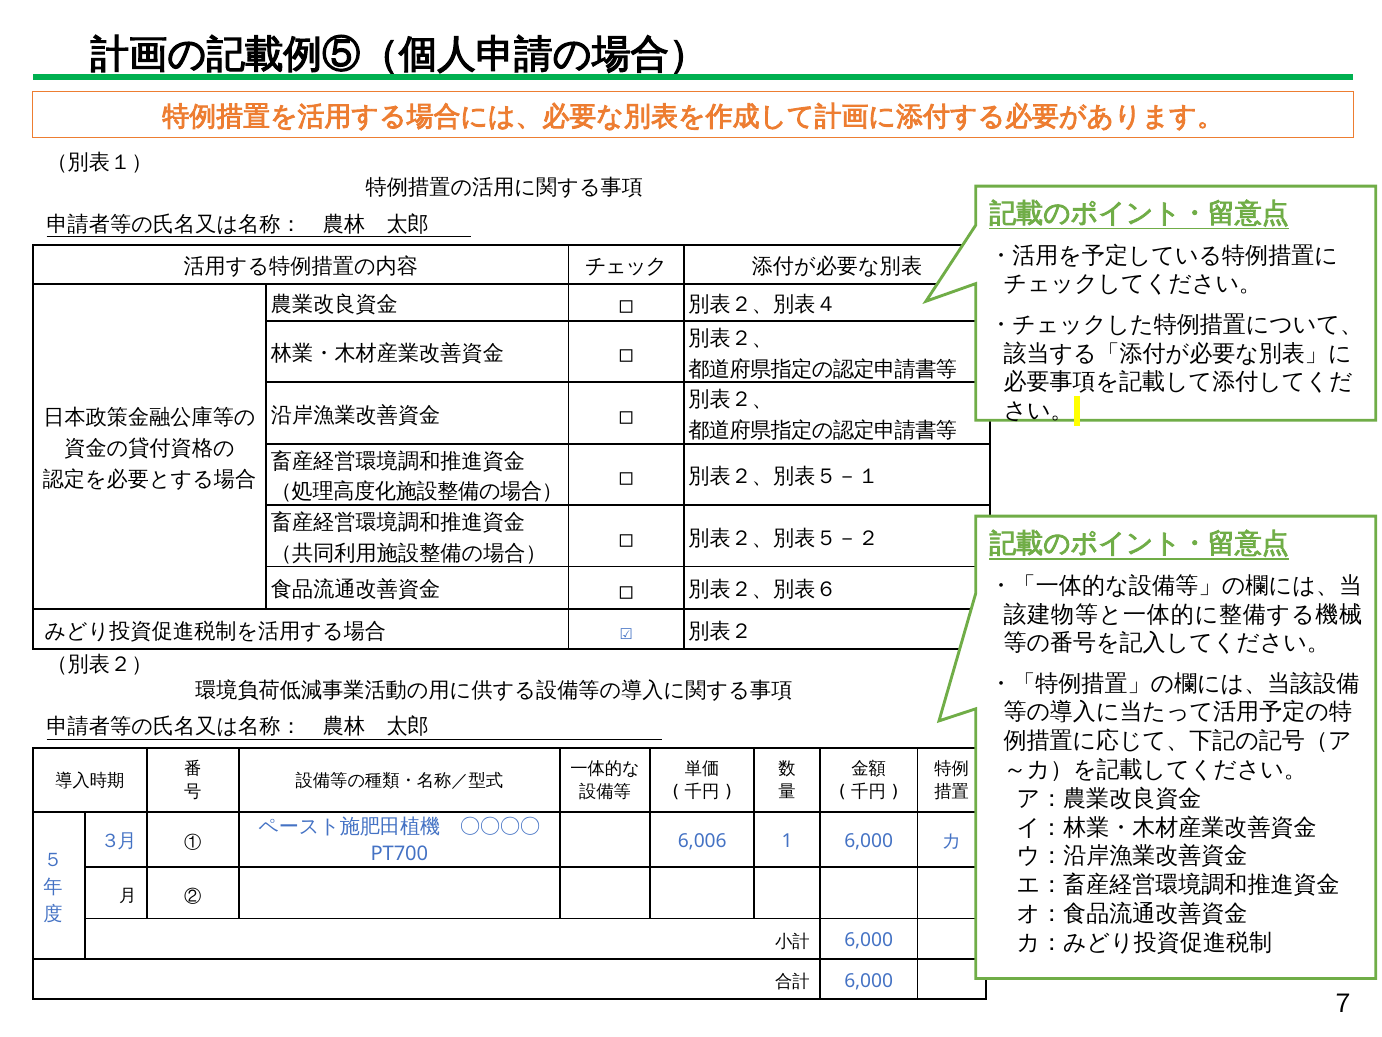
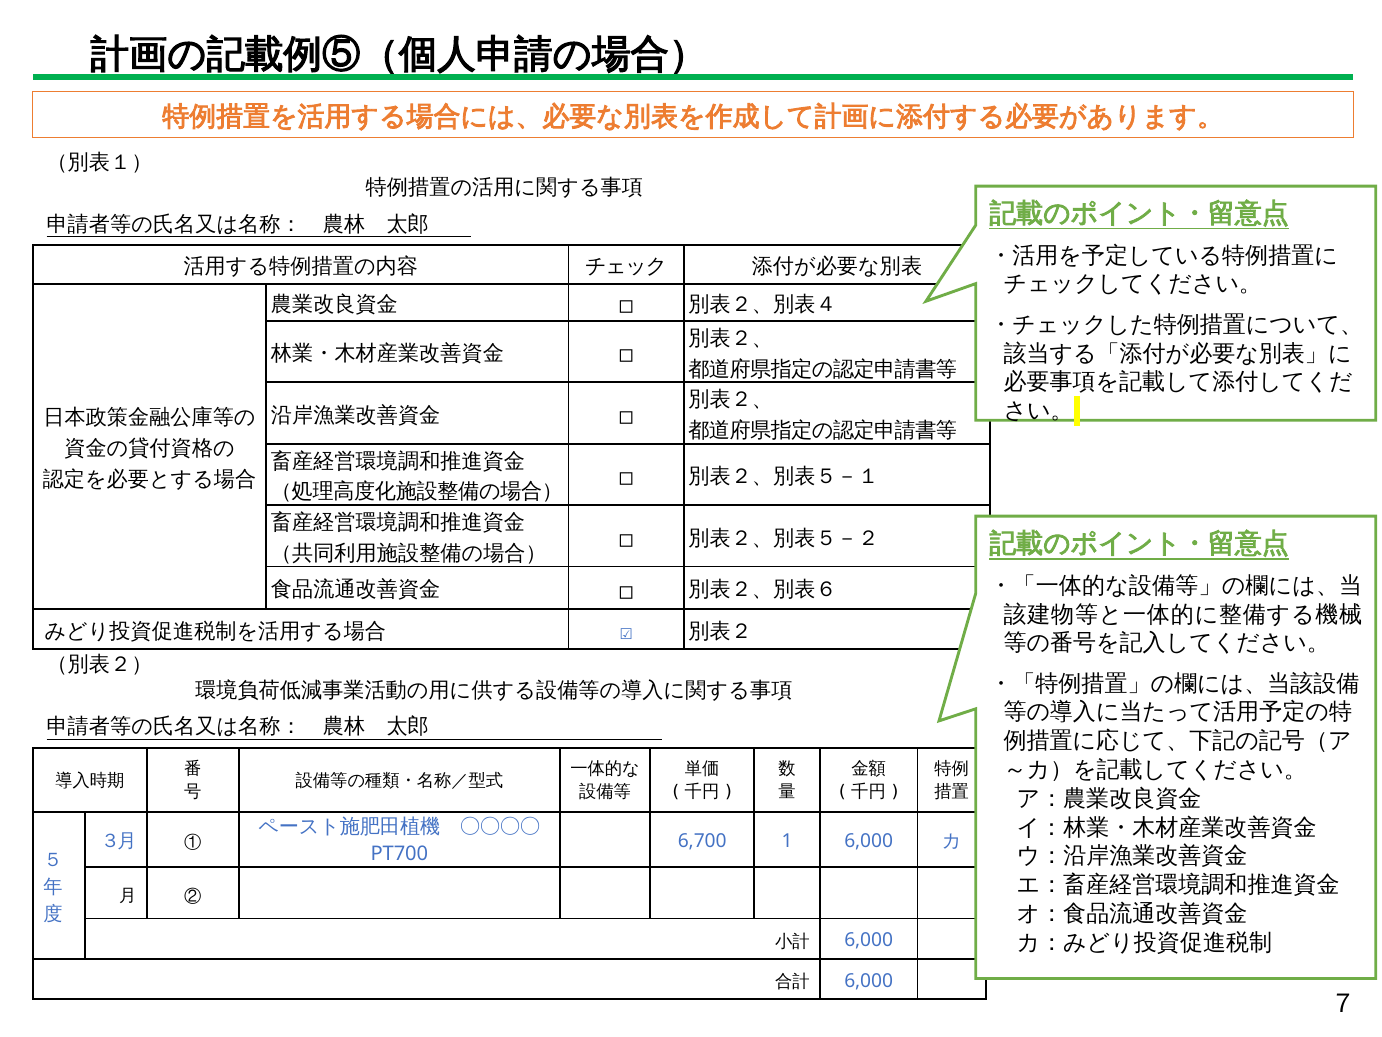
6,006: 6,006 -> 6,700 (702, 841)
